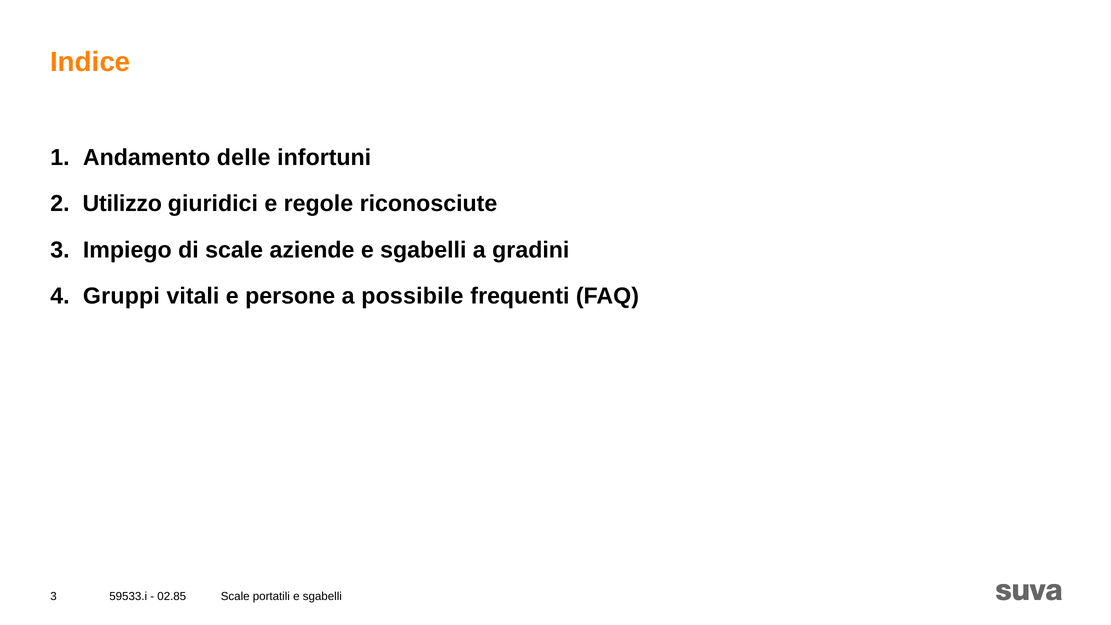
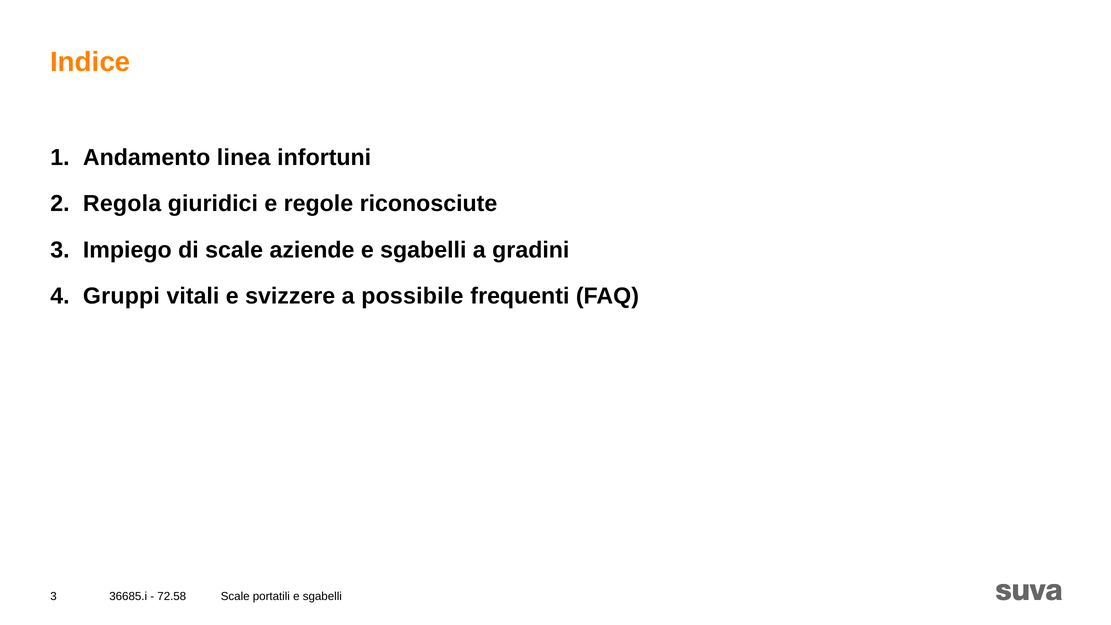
delle: delle -> linea (244, 157)
Utilizzo: Utilizzo -> Regola (122, 204)
persone: persone -> svizzere (290, 296)
59533.i: 59533.i -> 36685.i (128, 597)
02.85: 02.85 -> 72.58 (172, 597)
